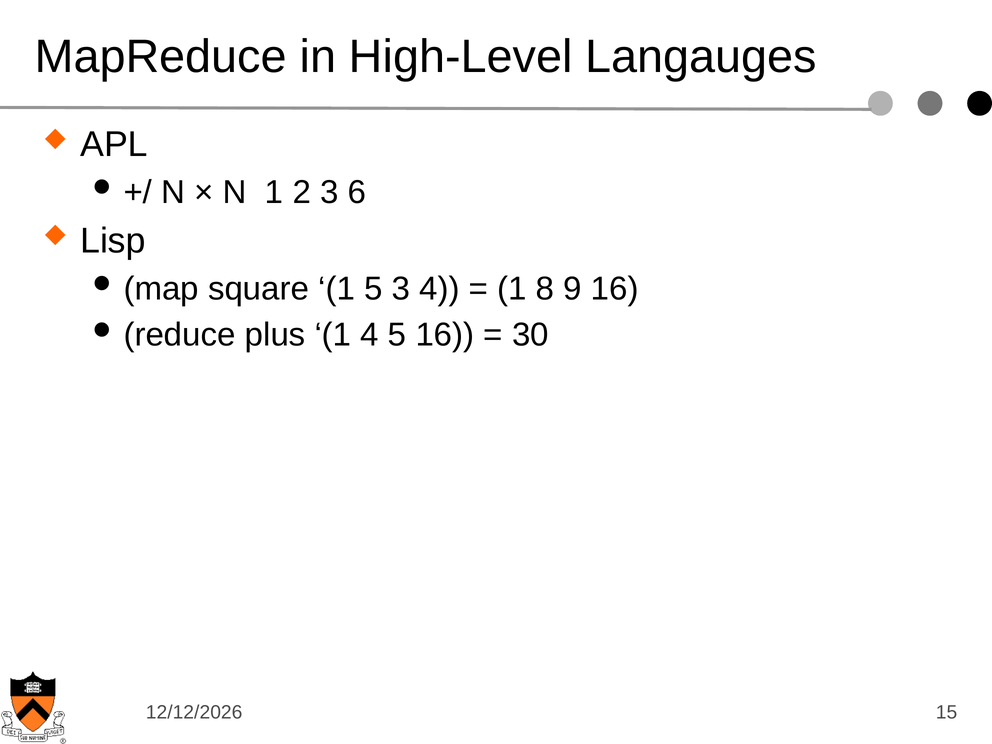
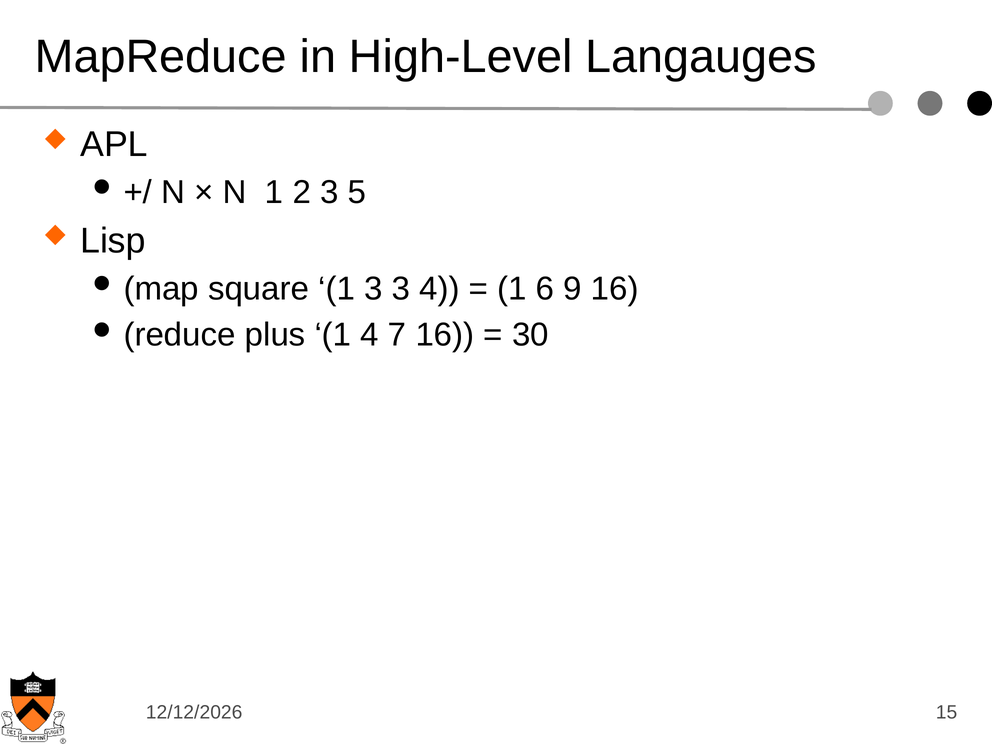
6: 6 -> 5 (357, 192)
1 5: 5 -> 3 (373, 289)
8: 8 -> 6 (545, 289)
4 5: 5 -> 7 (397, 335)
